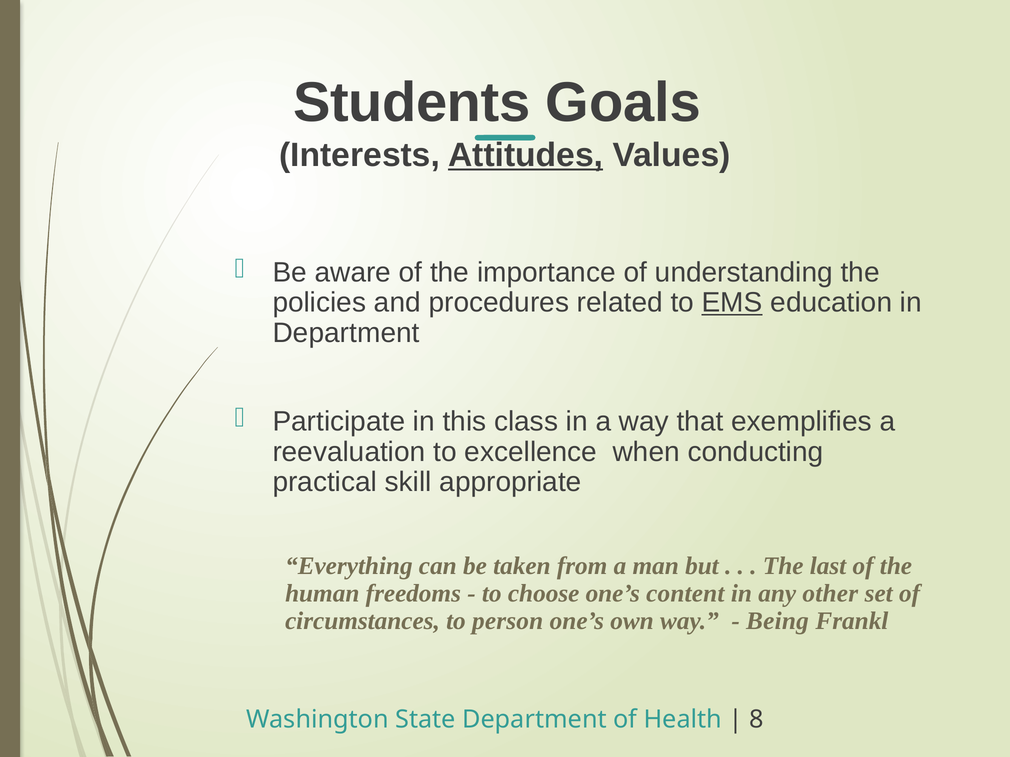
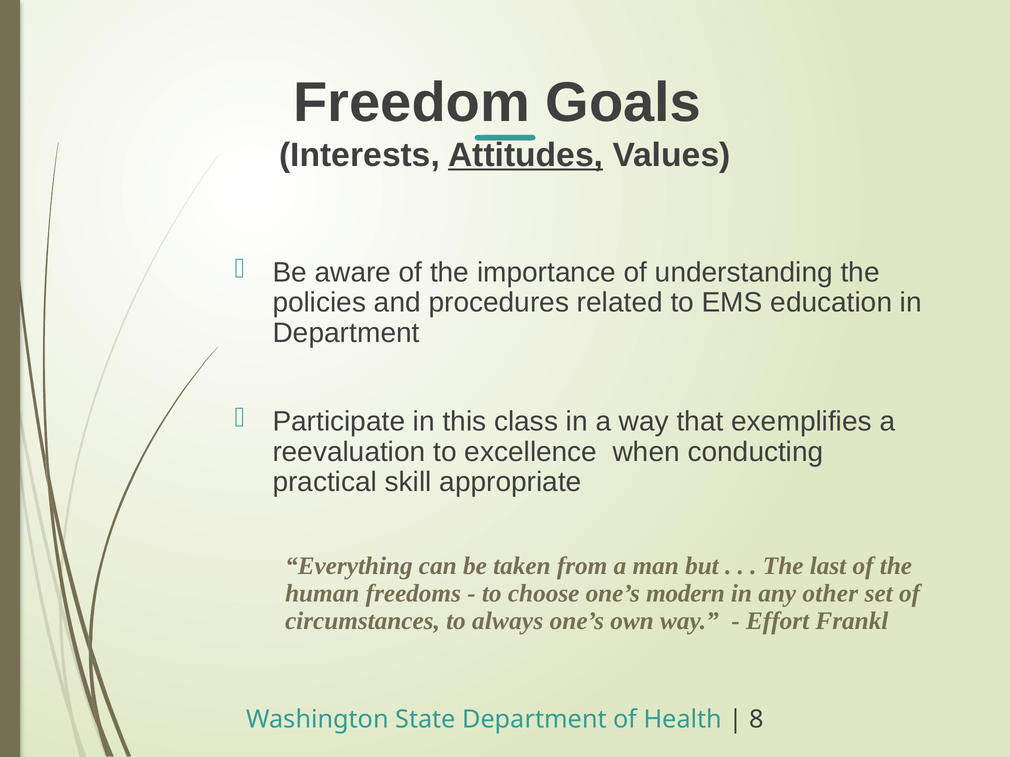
Students: Students -> Freedom (412, 103)
EMS underline: present -> none (732, 303)
content: content -> modern (686, 594)
person: person -> always (508, 621)
Being: Being -> Effort (778, 621)
